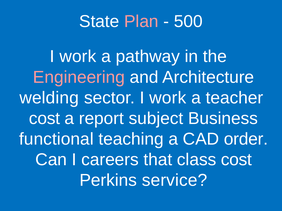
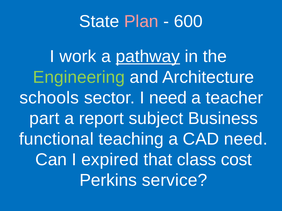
500: 500 -> 600 (188, 21)
pathway underline: none -> present (148, 57)
Engineering colour: pink -> light green (79, 77)
welding: welding -> schools (49, 98)
sector I work: work -> need (168, 98)
cost: cost -> part (44, 119)
CAD order: order -> need (246, 139)
careers: careers -> expired (110, 160)
